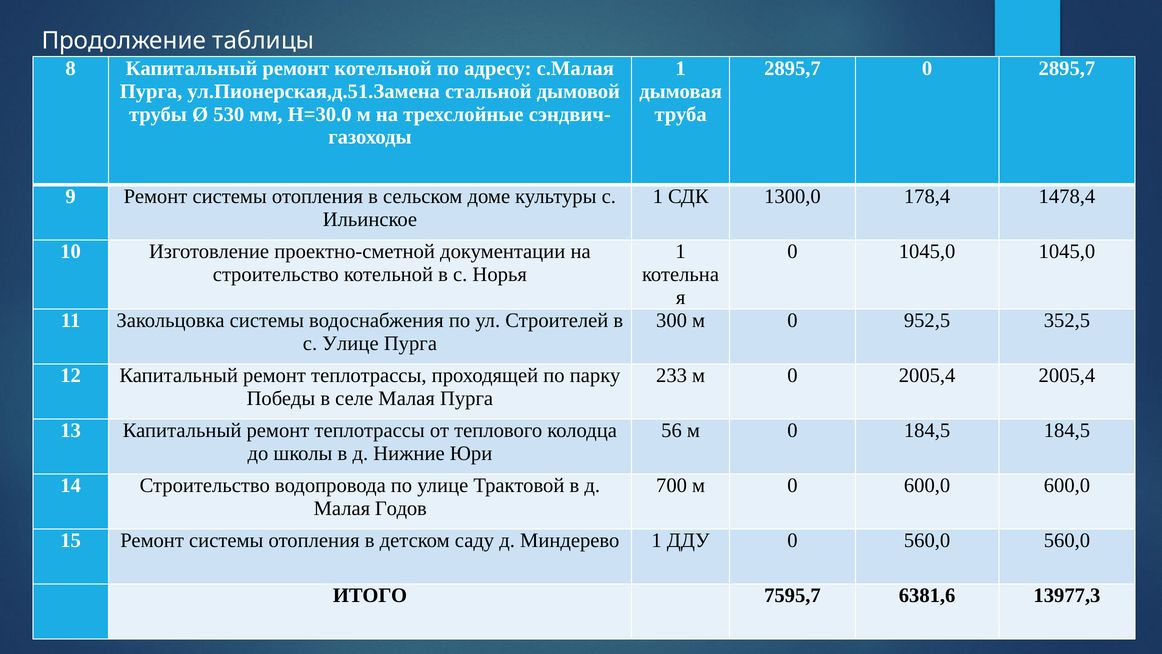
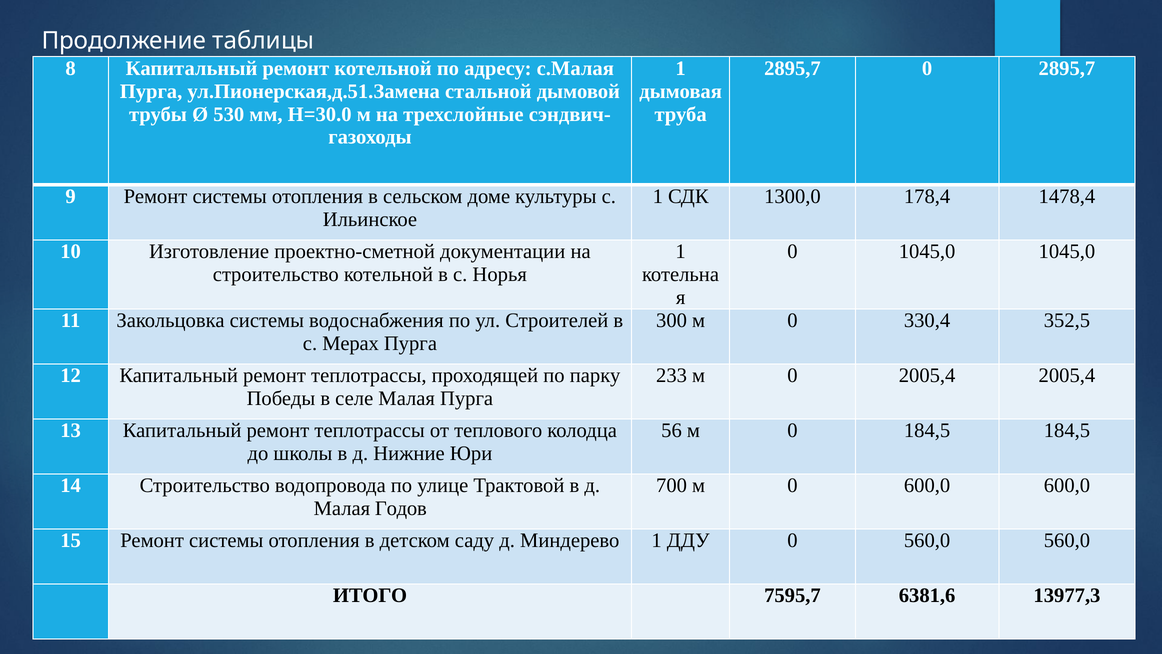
952,5: 952,5 -> 330,4 (927, 320)
с Улице: Улице -> Мерах (351, 343)
